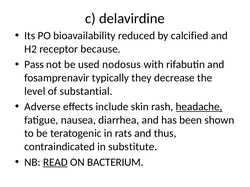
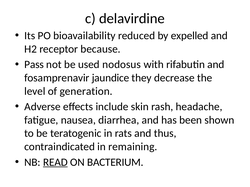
calcified: calcified -> expelled (190, 36)
typically: typically -> jaundice (111, 78)
substantial: substantial -> generation (86, 91)
headache underline: present -> none (199, 107)
substitute: substitute -> remaining (133, 147)
